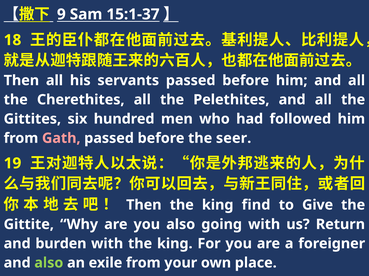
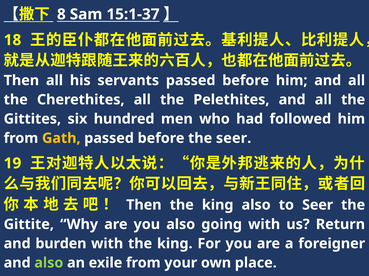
9: 9 -> 8 (61, 14)
Gath colour: pink -> yellow (61, 139)
king find: find -> also (256, 205)
to Give: Give -> Seer (318, 205)
